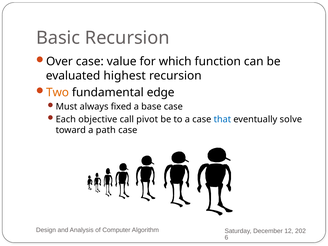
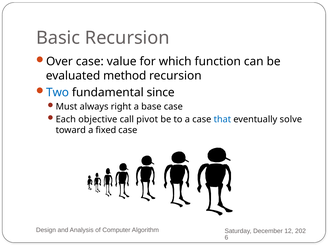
highest: highest -> method (125, 76)
Two colour: orange -> blue (58, 93)
edge: edge -> since (161, 93)
fixed: fixed -> right (121, 107)
path: path -> fixed (106, 130)
